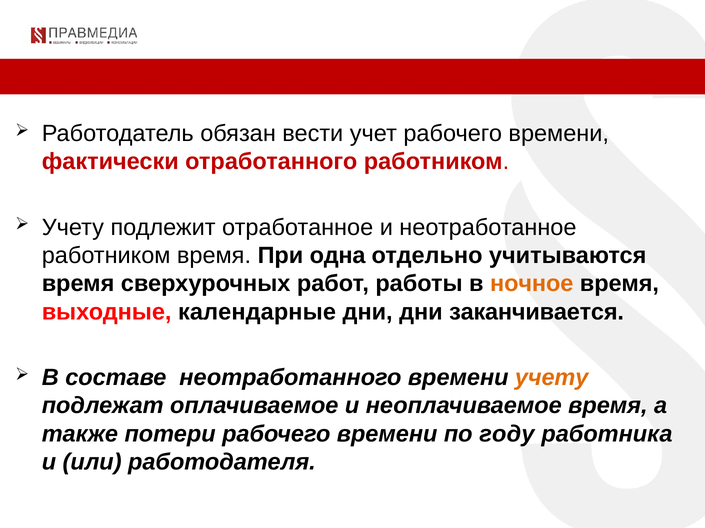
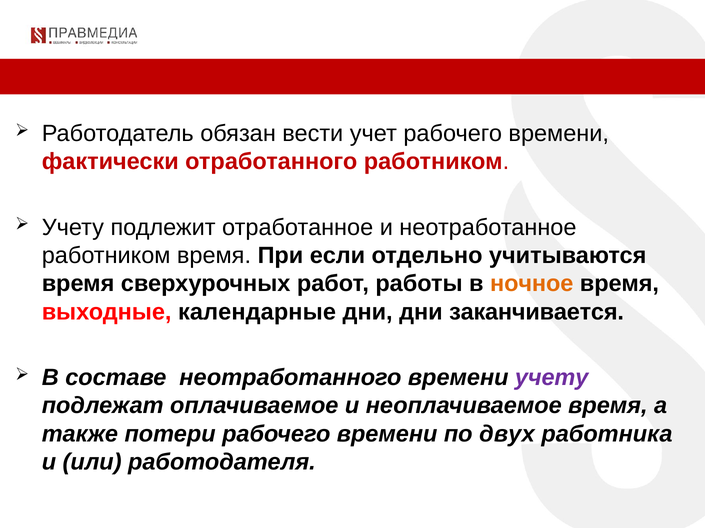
одна: одна -> если (337, 256)
учету colour: orange -> purple (552, 378)
году: году -> двух (507, 435)
